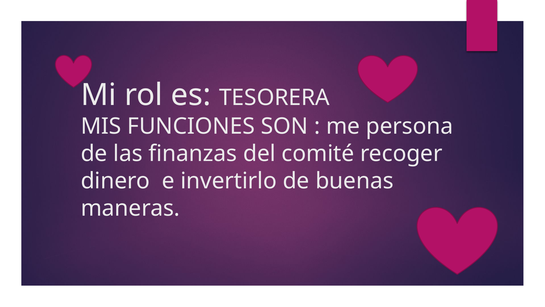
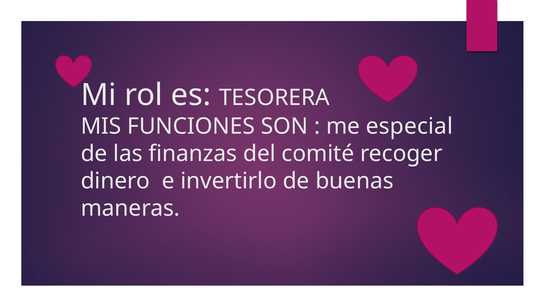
persona: persona -> especial (409, 126)
